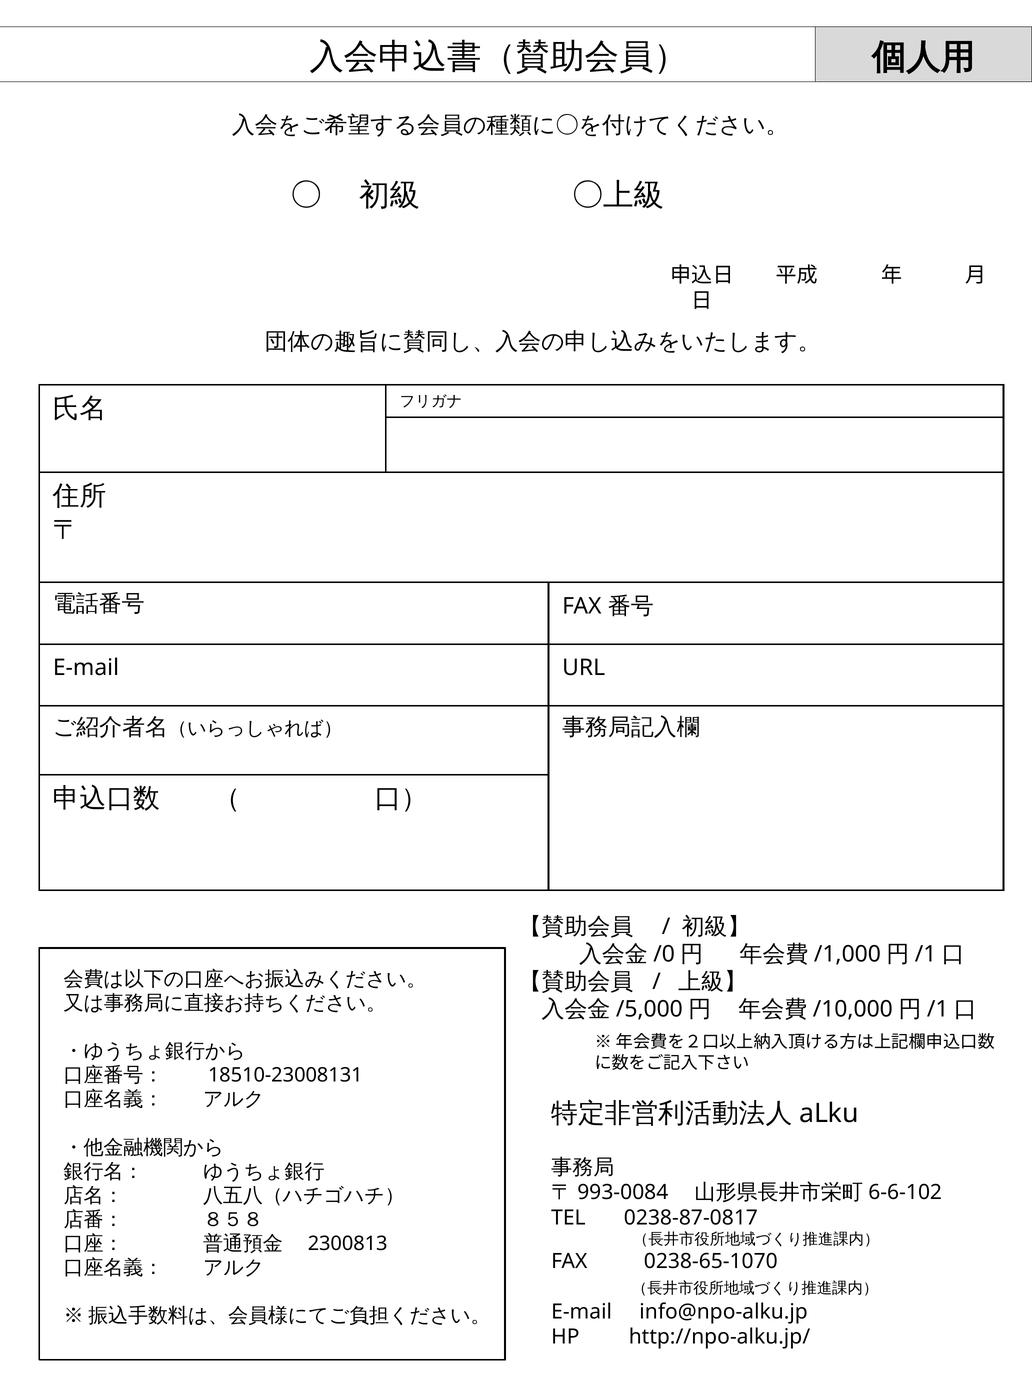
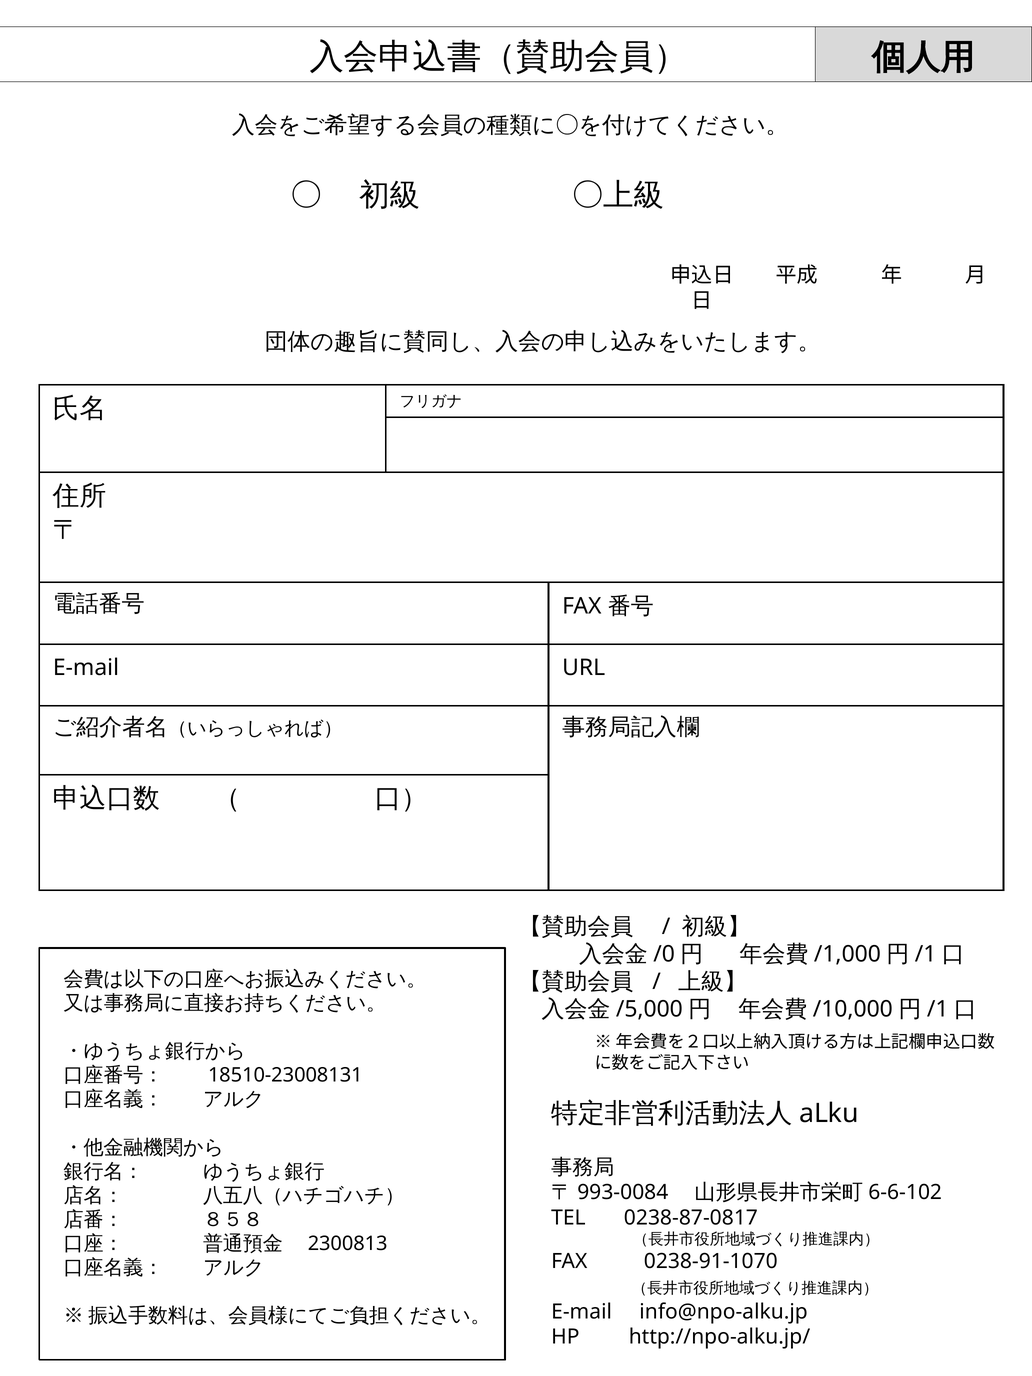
0238-65-1070: 0238-65-1070 -> 0238-91-1070 (711, 1261)
